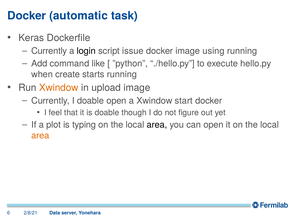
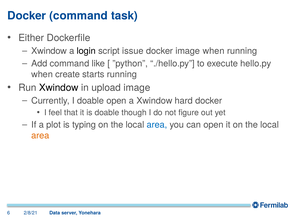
Docker automatic: automatic -> command (79, 16)
Keras: Keras -> Either (31, 38)
Currently: Currently -> Xwindow (49, 51)
image using: using -> when (214, 51)
Xwindow colour: orange -> black (59, 88)
start: start -> hard (184, 101)
area colour: black -> blue (157, 125)
